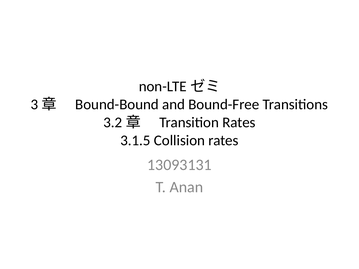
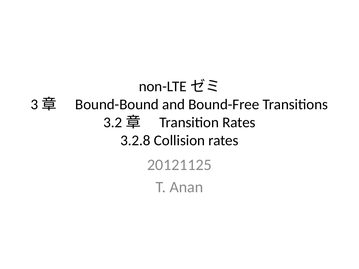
3.1.5: 3.1.5 -> 3.2.8 (135, 140)
13093131: 13093131 -> 20121125 (179, 165)
